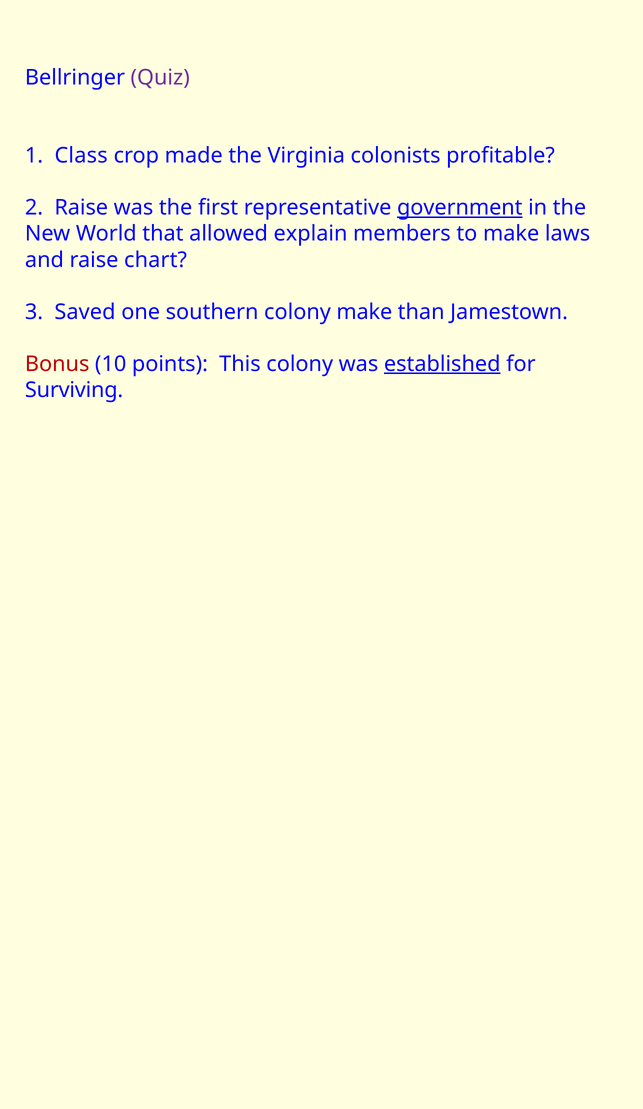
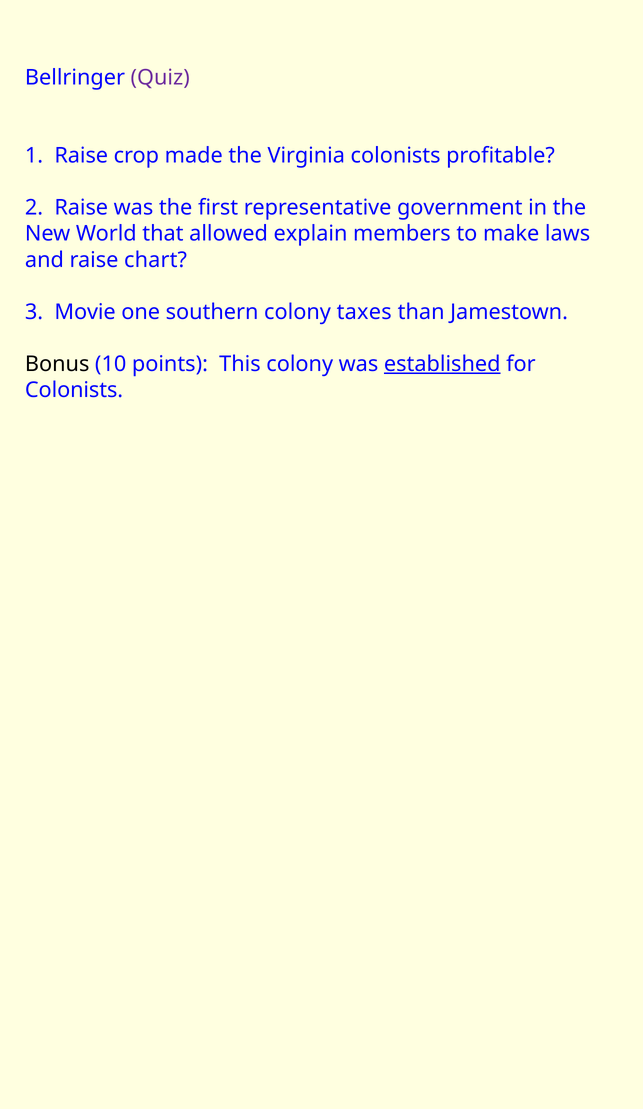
1 Class: Class -> Raise (81, 156)
government underline: present -> none (460, 208)
Saved: Saved -> Movie (85, 312)
colony make: make -> taxes (364, 312)
Bonus colour: red -> black (57, 364)
Surviving: Surviving -> Colonists (74, 390)
